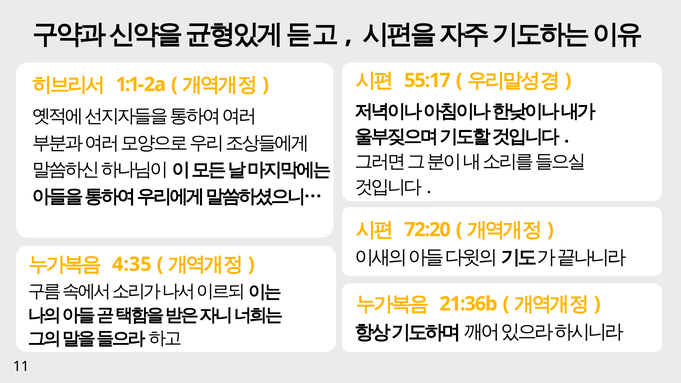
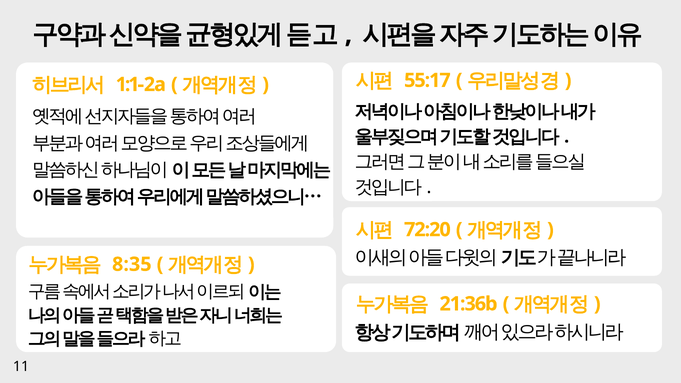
4:35: 4:35 -> 8:35 (132, 264)
